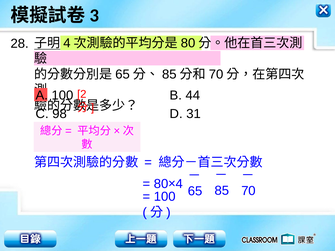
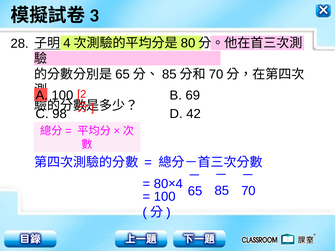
44: 44 -> 69 (193, 96)
31: 31 -> 42 (194, 114)
